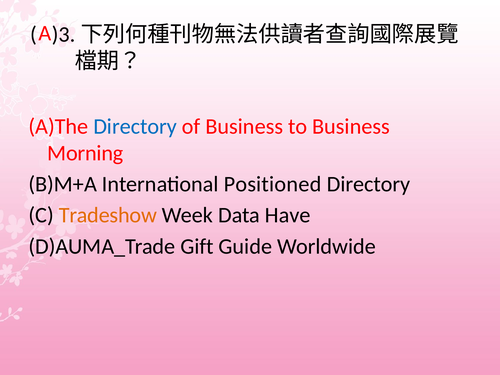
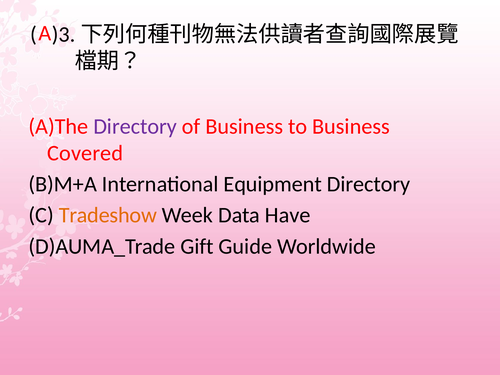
Directory colour: blue -> purple (135, 126)
Morning: Morning -> Covered (85, 153)
Positioned: Positioned -> Equipment (273, 184)
